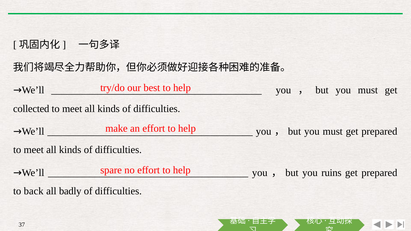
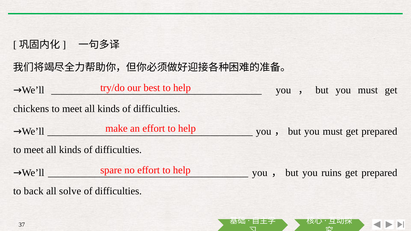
collected: collected -> chickens (31, 109)
badly: badly -> solve (70, 191)
